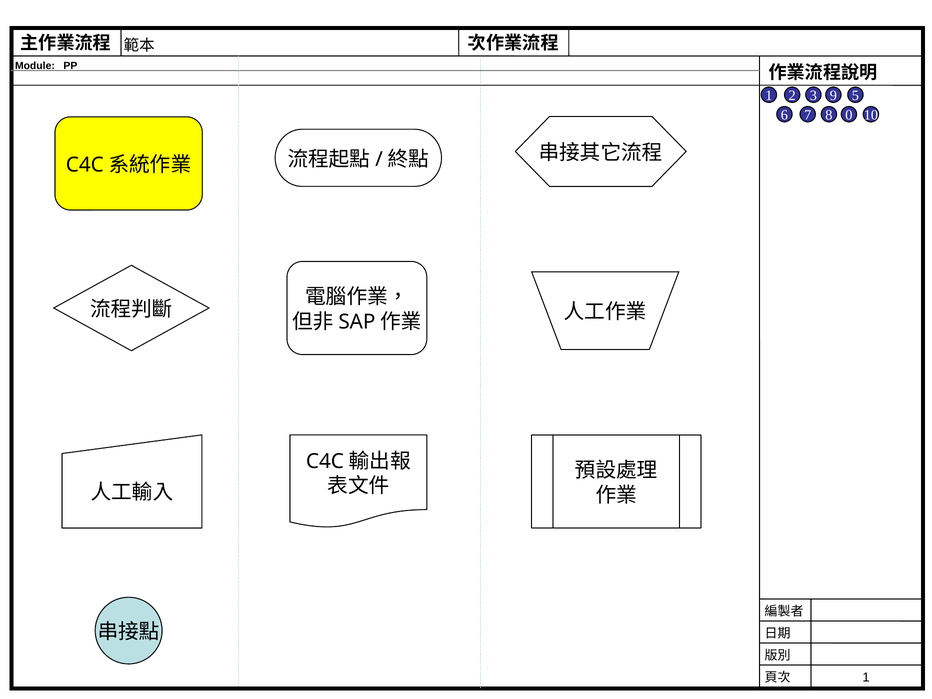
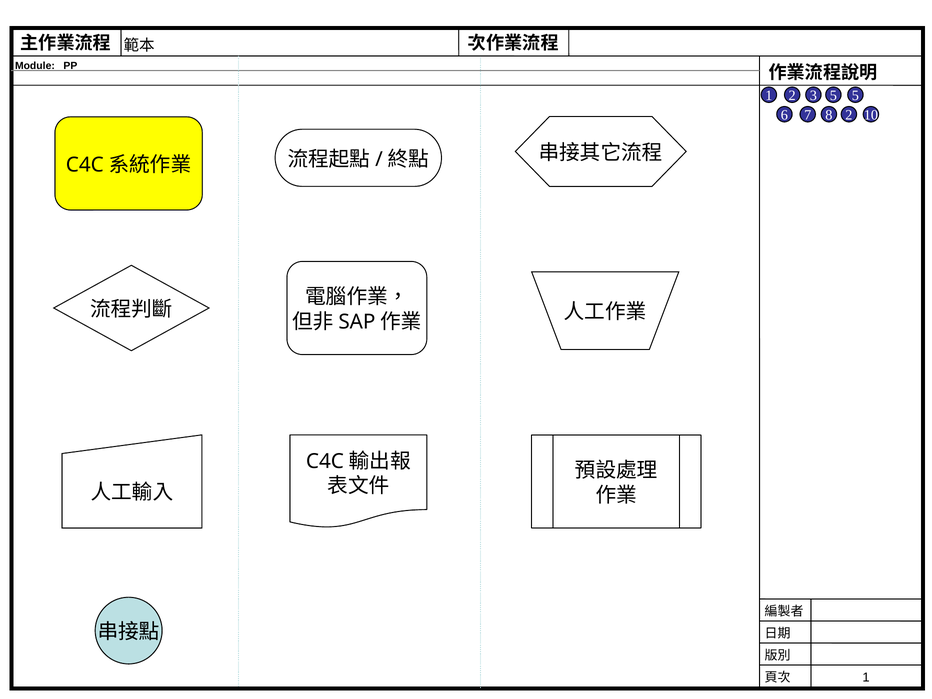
3 9: 9 -> 5 (833, 96)
8 0: 0 -> 2 (849, 115)
